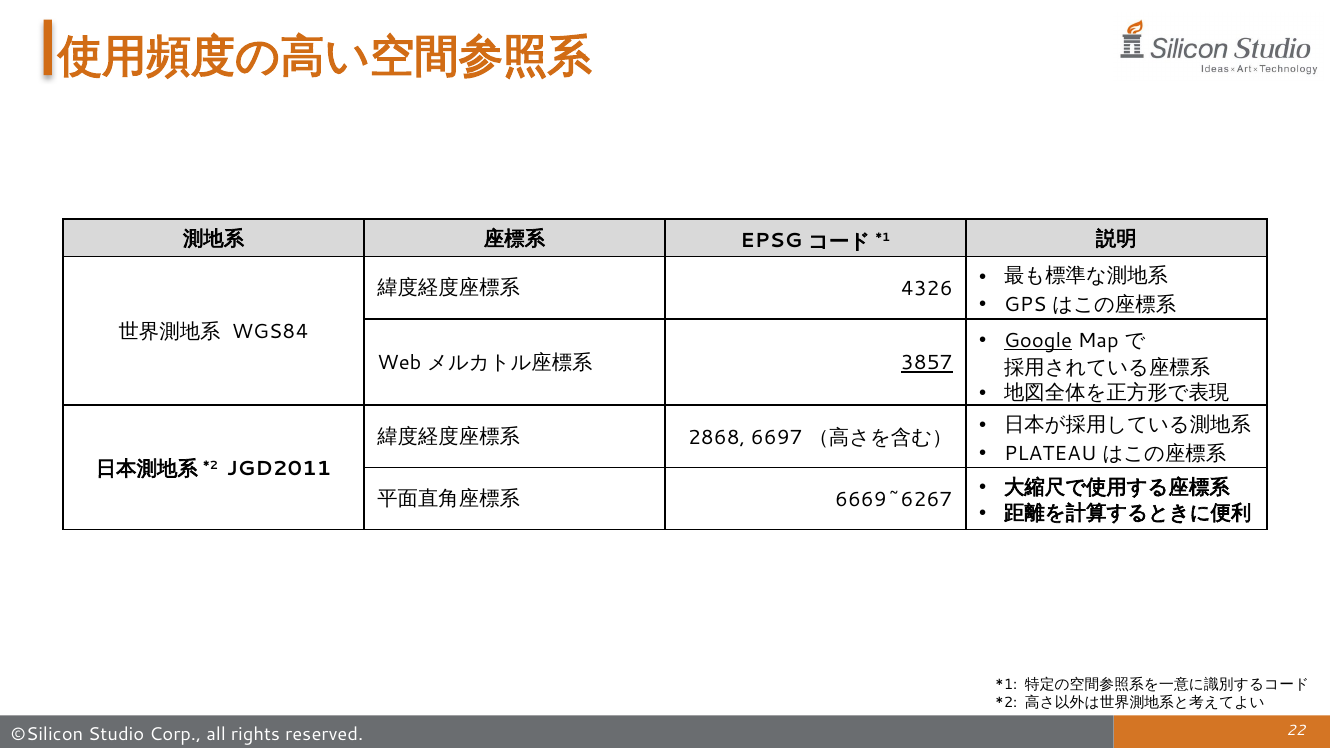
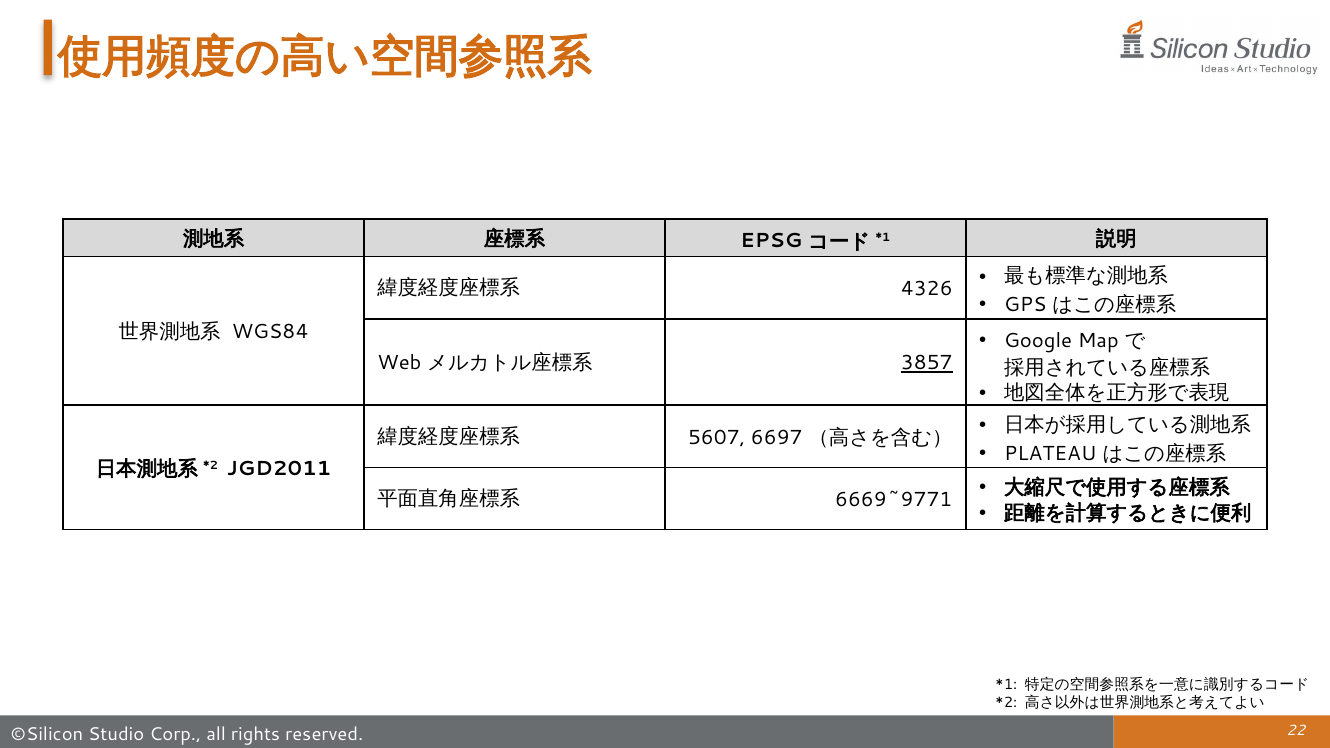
Google underline: present -> none (1038, 341)
2868: 2868 -> 5607 (717, 438)
6669~6267: 6669~6267 -> 6669~9771 (894, 500)
